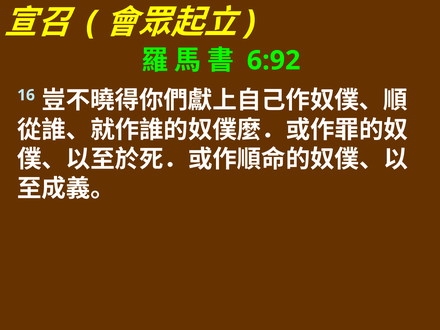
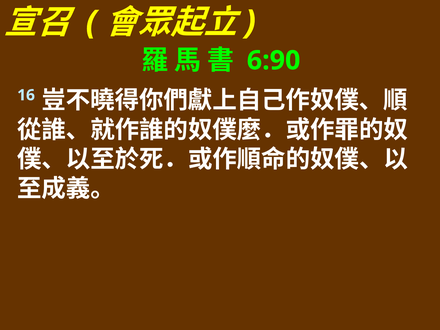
6:92: 6:92 -> 6:90 (274, 61)
